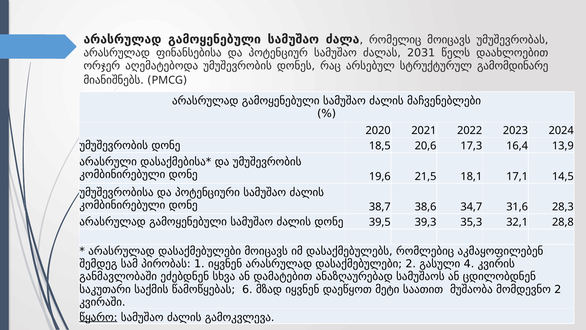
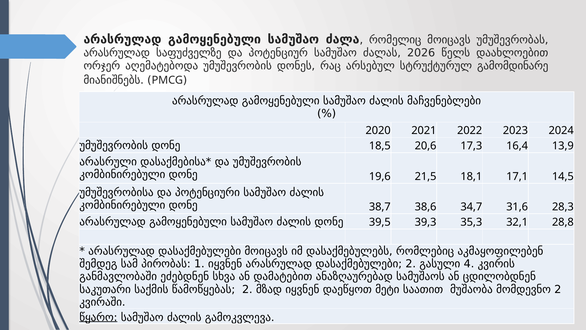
ფინანსებისა: ფინანსებისა -> საფუძველზე (189, 53)
2031: 2031 -> 2026 (421, 53)
წამოწყებას 6: 6 -> 2 (247, 289)
